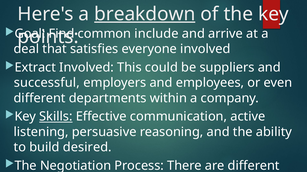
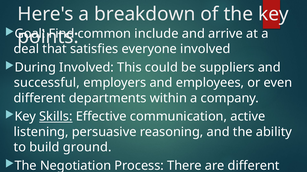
breakdown underline: present -> none (145, 14)
Extract: Extract -> During (35, 68)
desired: desired -> ground (87, 148)
